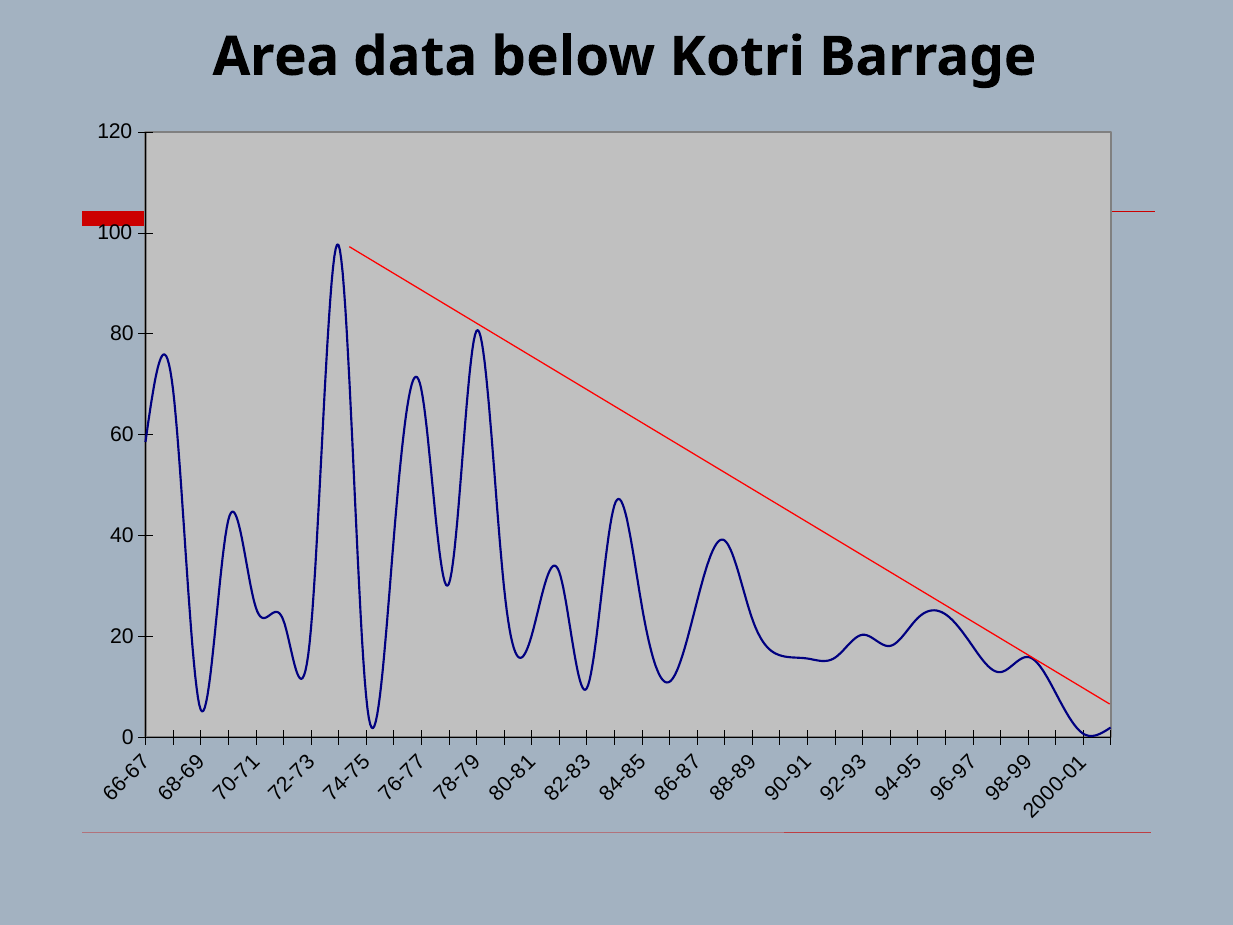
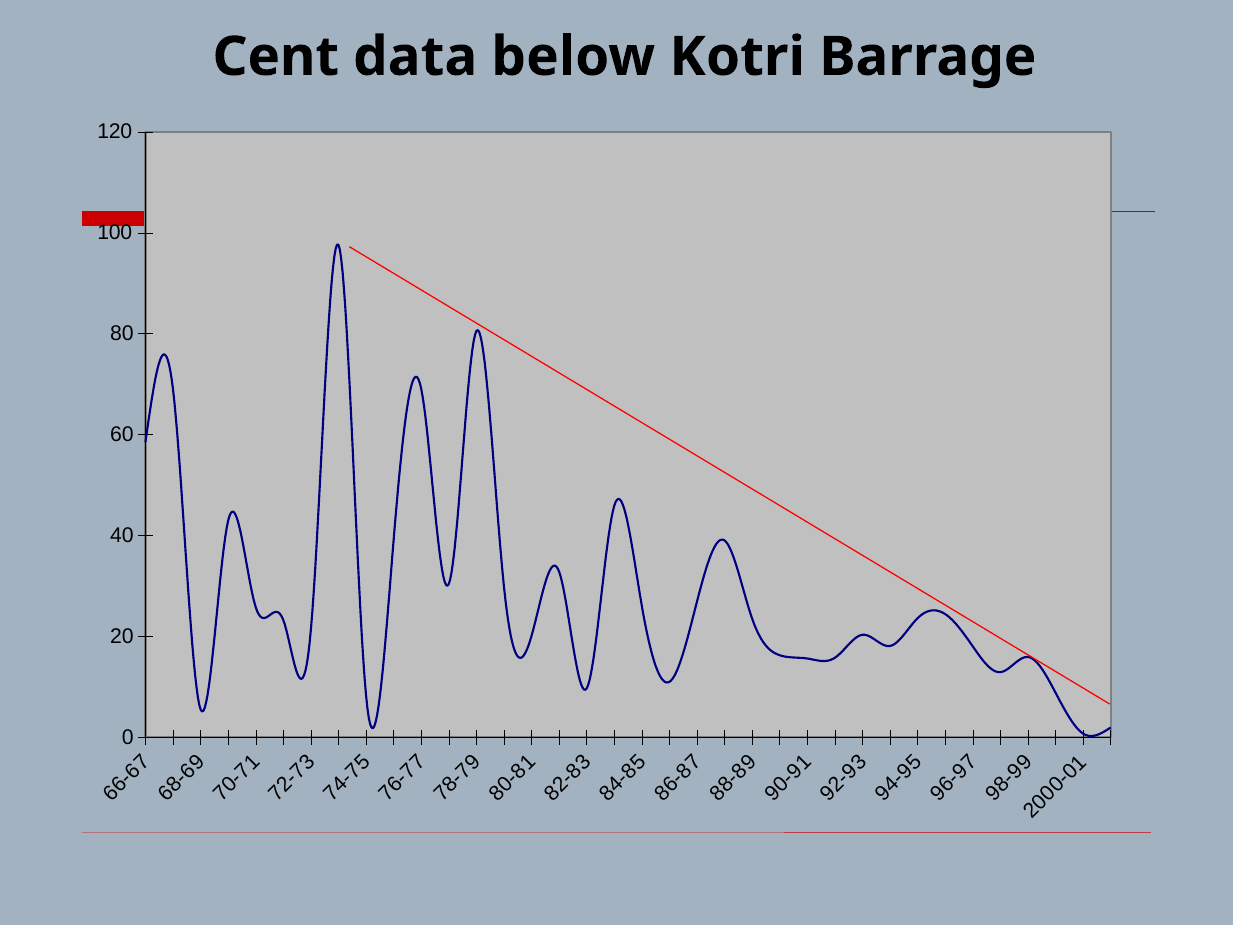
Area: Area -> Cent (276, 57)
